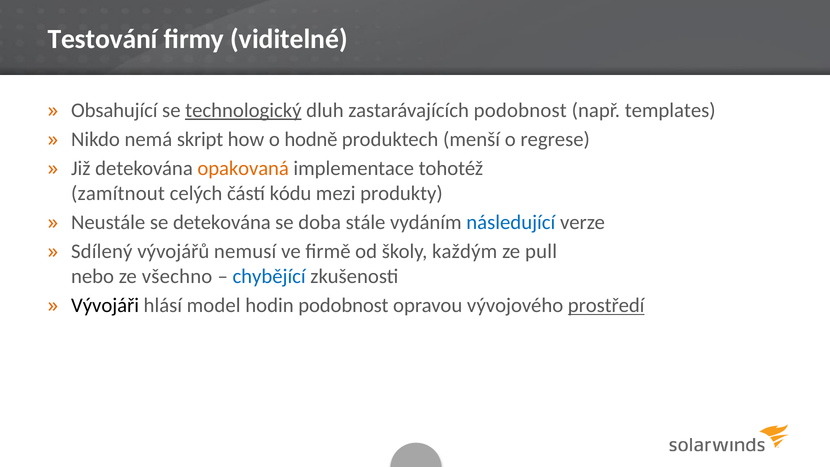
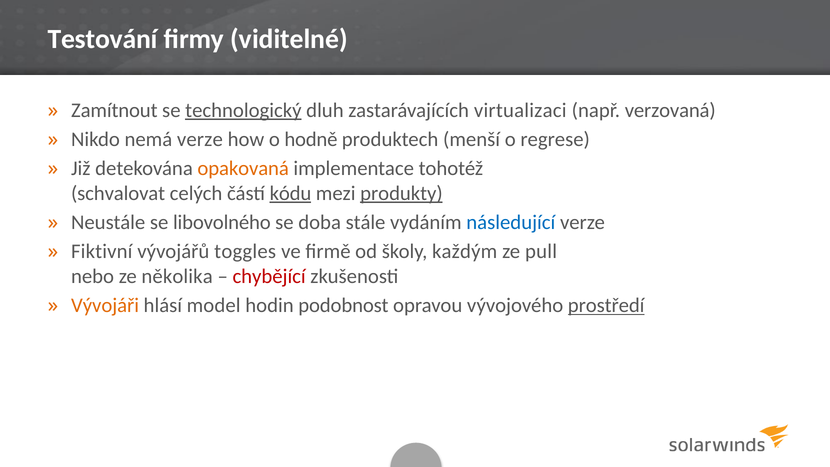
Obsahující: Obsahující -> Zamítnout (114, 110)
zastarávajících podobnost: podobnost -> virtualizaci (520, 110)
templates: templates -> verzovaná (670, 110)
nemá skript: skript -> verze (200, 139)
zamítnout: zamítnout -> schvalovat (118, 193)
kódu underline: none -> present (290, 193)
produkty underline: none -> present (401, 193)
se detekována: detekována -> libovolného (222, 222)
Sdílený: Sdílený -> Fiktivní (102, 251)
nemusí: nemusí -> toggles (245, 251)
všechno: všechno -> několika (177, 276)
chybějící colour: blue -> red (269, 276)
Vývojáři colour: black -> orange (105, 305)
